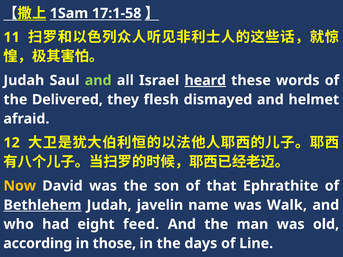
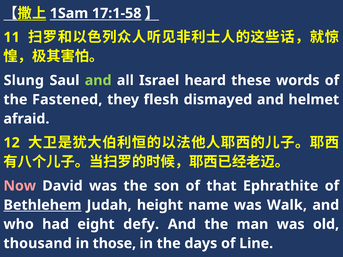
Judah: Judah -> Slung (24, 80)
heard underline: present -> none (205, 80)
Delivered: Delivered -> Fastened (67, 100)
Now colour: yellow -> pink (20, 186)
javelin: javelin -> height (160, 205)
feed: feed -> defy (141, 224)
according: according -> thousand (38, 244)
